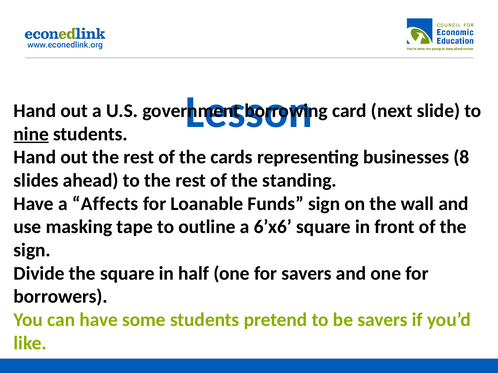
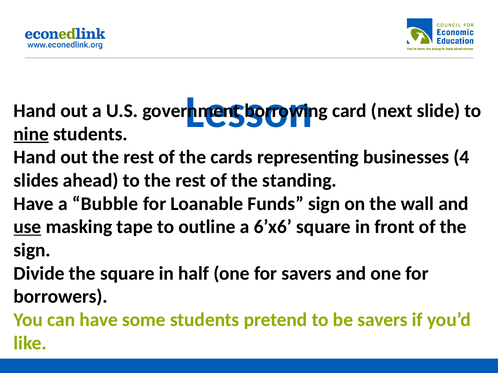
8: 8 -> 4 (462, 157)
Affects: Affects -> Bubble (105, 204)
use underline: none -> present (27, 227)
